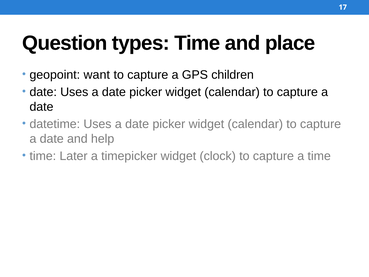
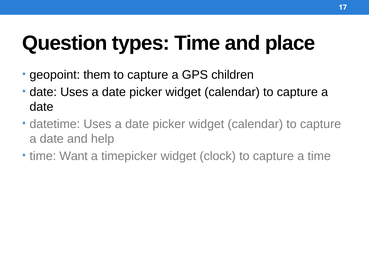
want: want -> them (97, 75)
Later: Later -> Want (74, 156)
